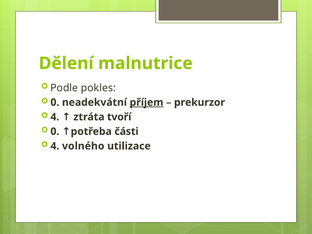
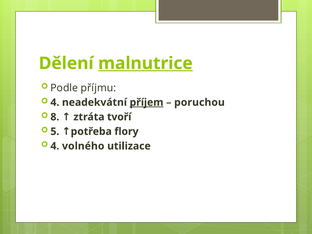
malnutrice underline: none -> present (145, 63)
pokles: pokles -> příjmu (98, 88)
0: 0 -> 4 (55, 102)
prekurzor: prekurzor -> poruchou (199, 102)
4: 4 -> 8 (55, 117)
0: 0 -> 5 (55, 131)
části: části -> flory (126, 131)
